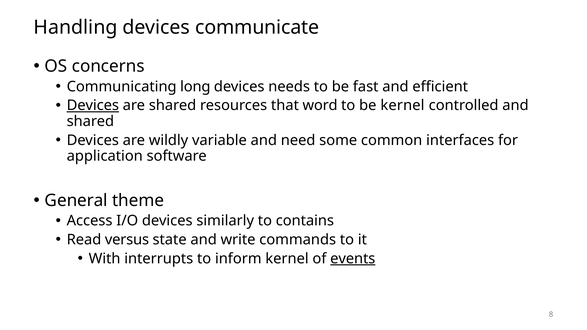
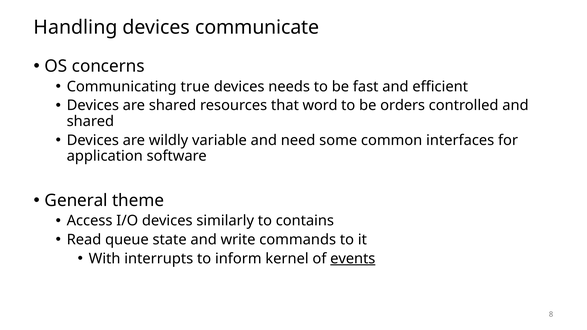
long: long -> true (195, 87)
Devices underline: present -> none (93, 106)
be kernel: kernel -> orders (403, 106)
versus: versus -> queue (127, 240)
